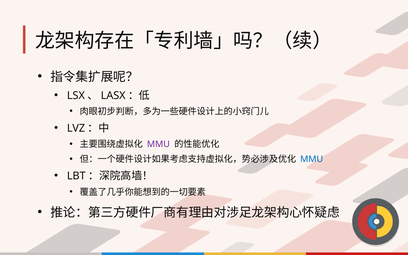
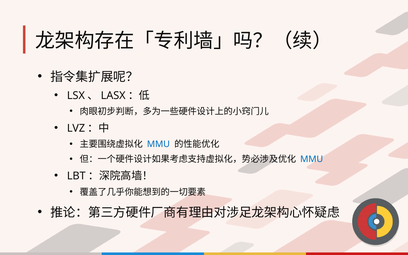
MMU colour: purple -> blue (158, 144)
